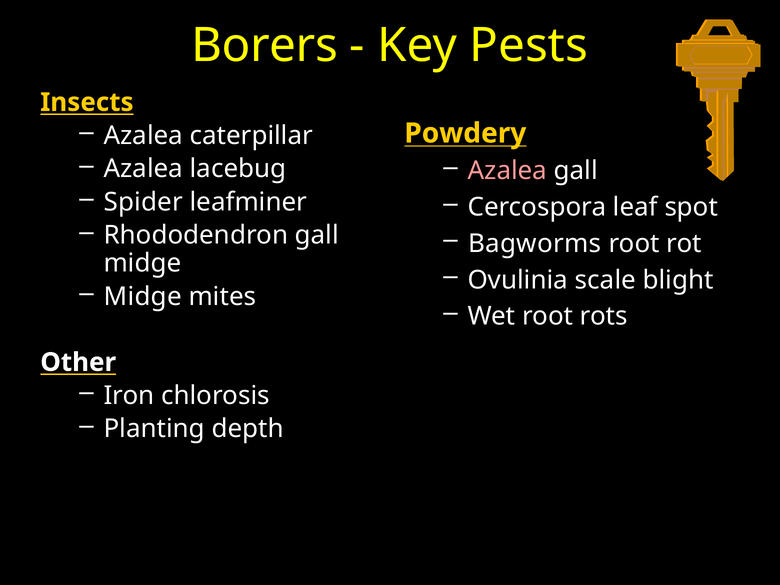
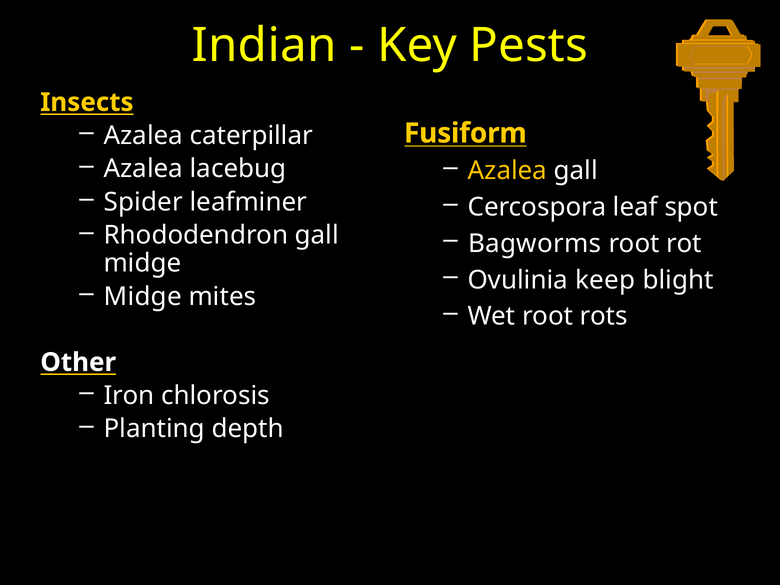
Borers: Borers -> Indian (264, 46)
Powdery: Powdery -> Fusiform (465, 133)
Azalea colour: pink -> yellow (507, 171)
scale: scale -> keep (605, 280)
